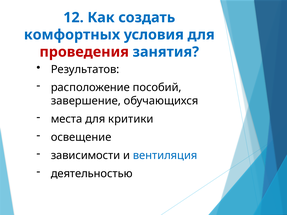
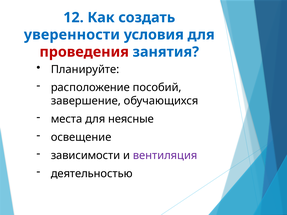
комфортных: комфортных -> уверенности (72, 35)
Результатов: Результатов -> Планируйте (85, 69)
критики: критики -> неясные (131, 119)
вентиляция colour: blue -> purple (165, 156)
